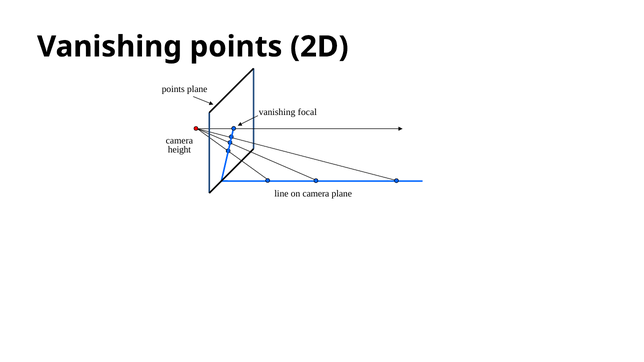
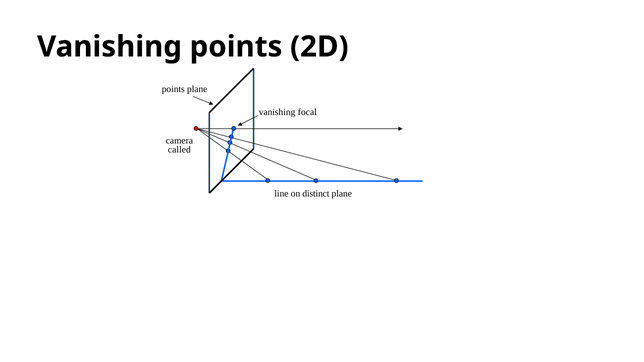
height: height -> called (179, 150)
on camera: camera -> distinct (316, 194)
